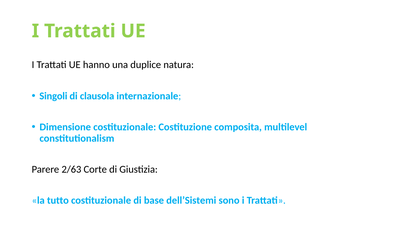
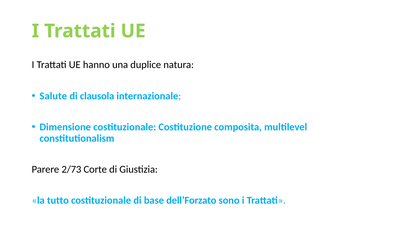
Singoli: Singoli -> Salute (53, 96)
2/63: 2/63 -> 2/73 (71, 169)
dell’Sistemi: dell’Sistemi -> dell’Forzato (191, 201)
